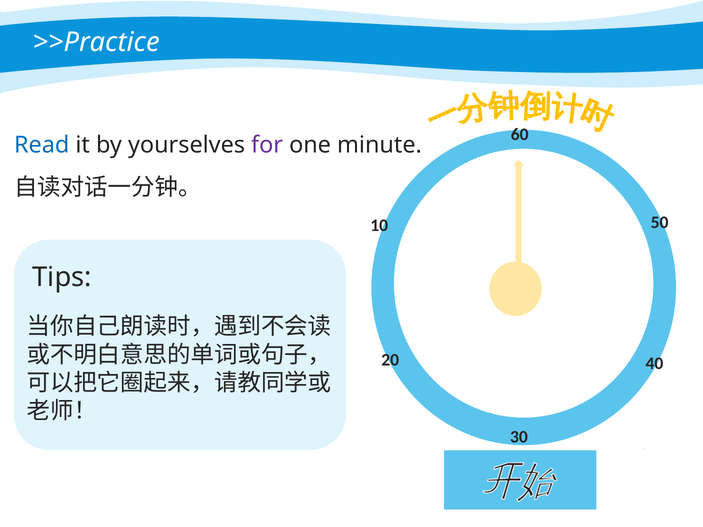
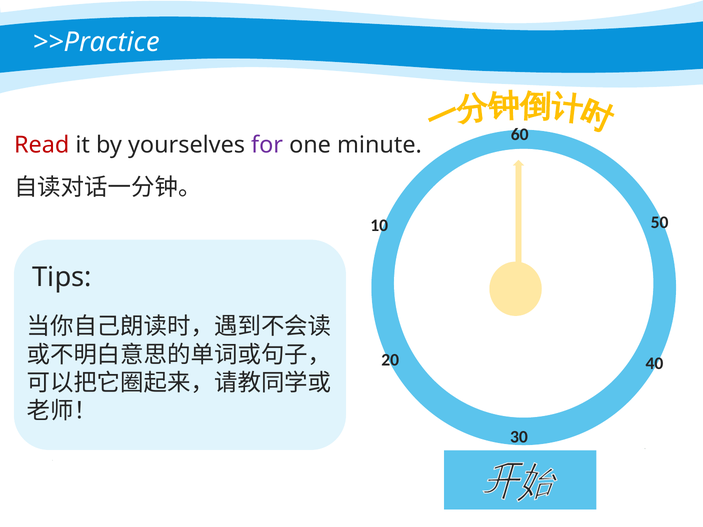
Read colour: blue -> red (42, 145)
